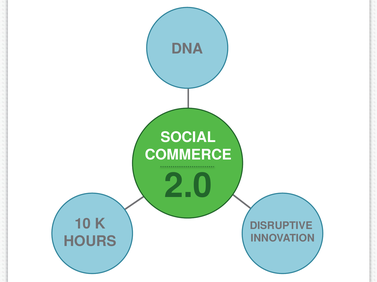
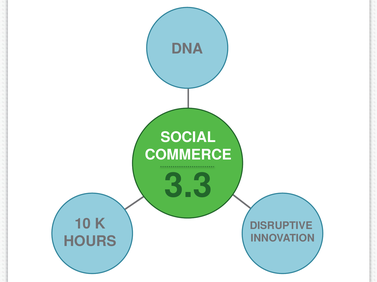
2.0: 2.0 -> 3.3 (188, 186)
